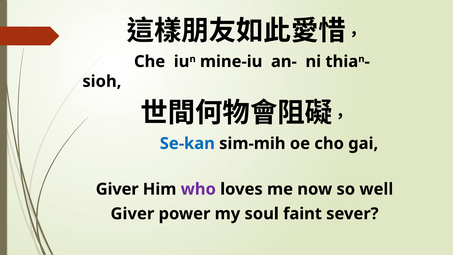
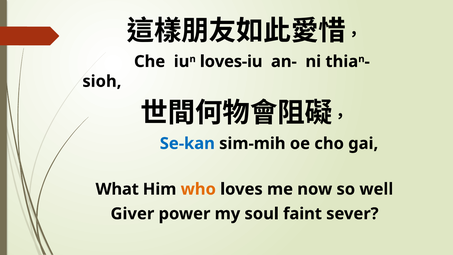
mine-iu: mine-iu -> loves-iu (231, 61)
Giver: Giver -> What (117, 189)
who colour: purple -> orange (198, 189)
